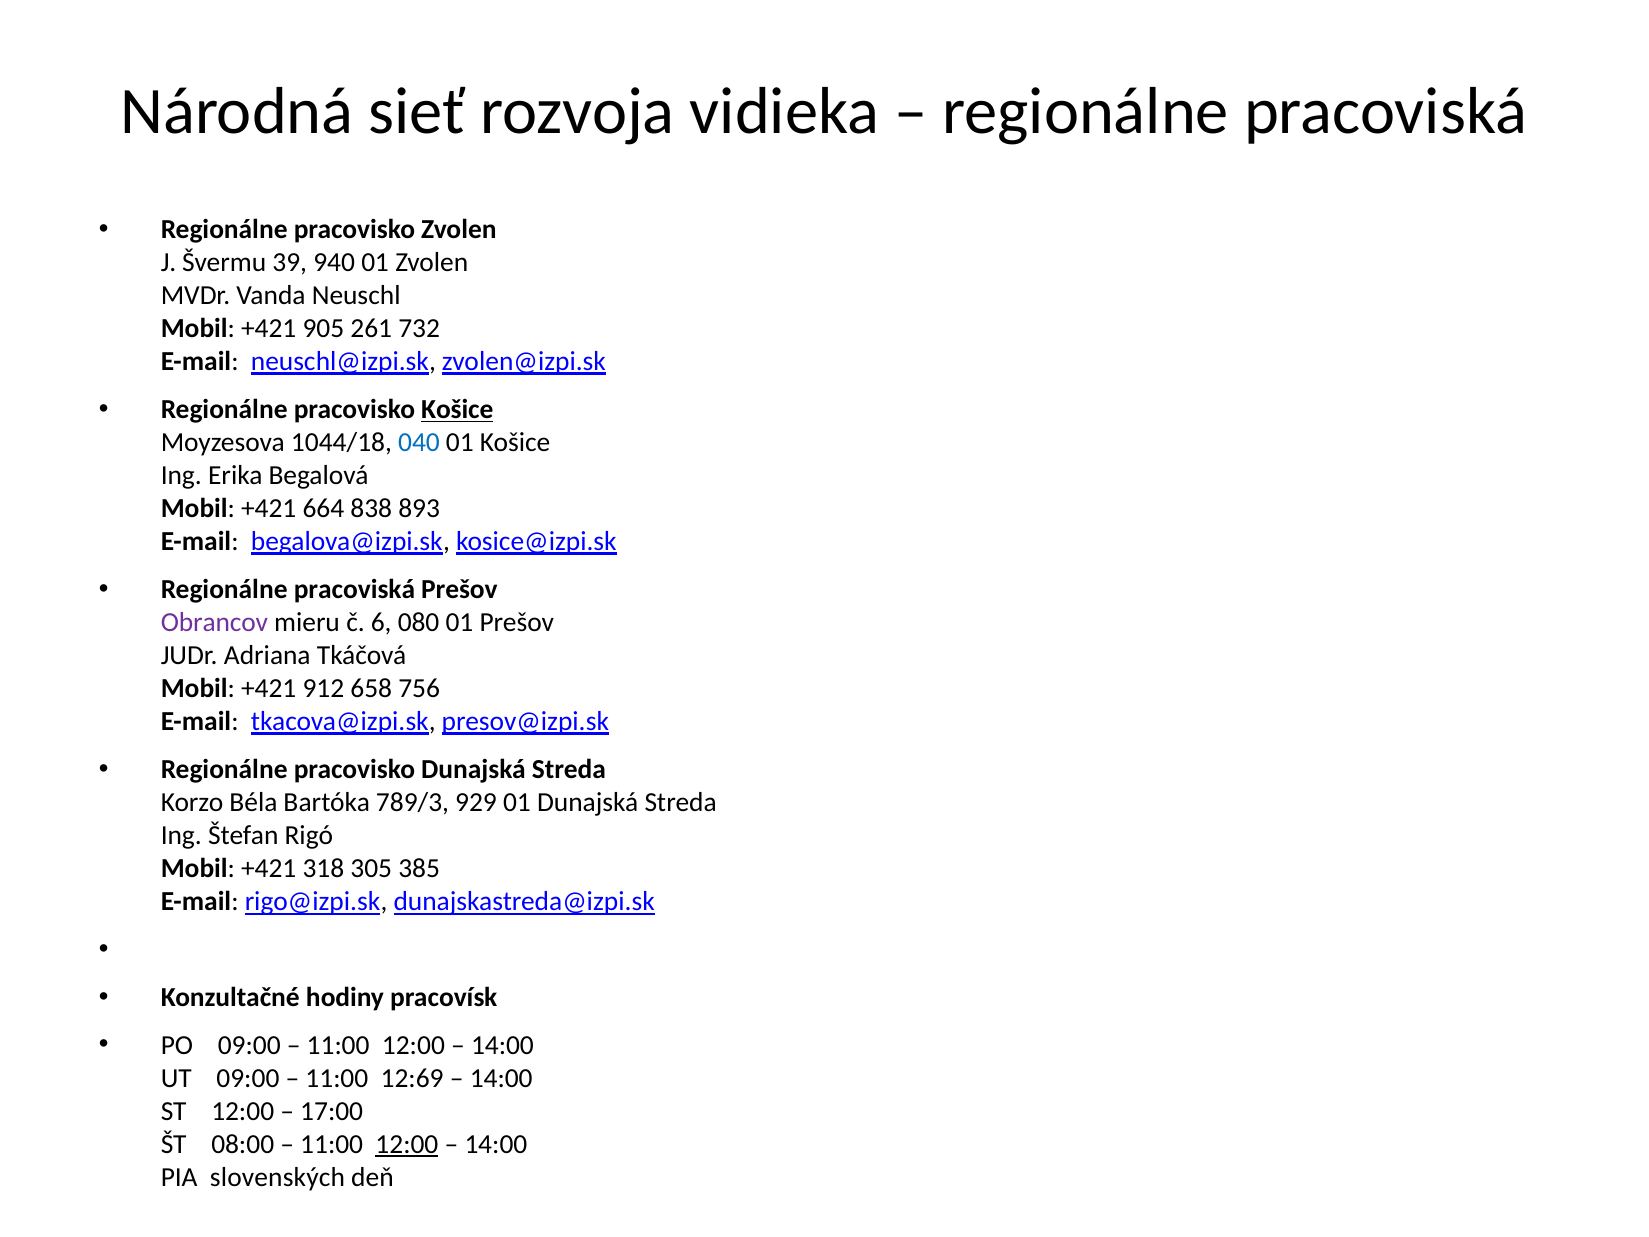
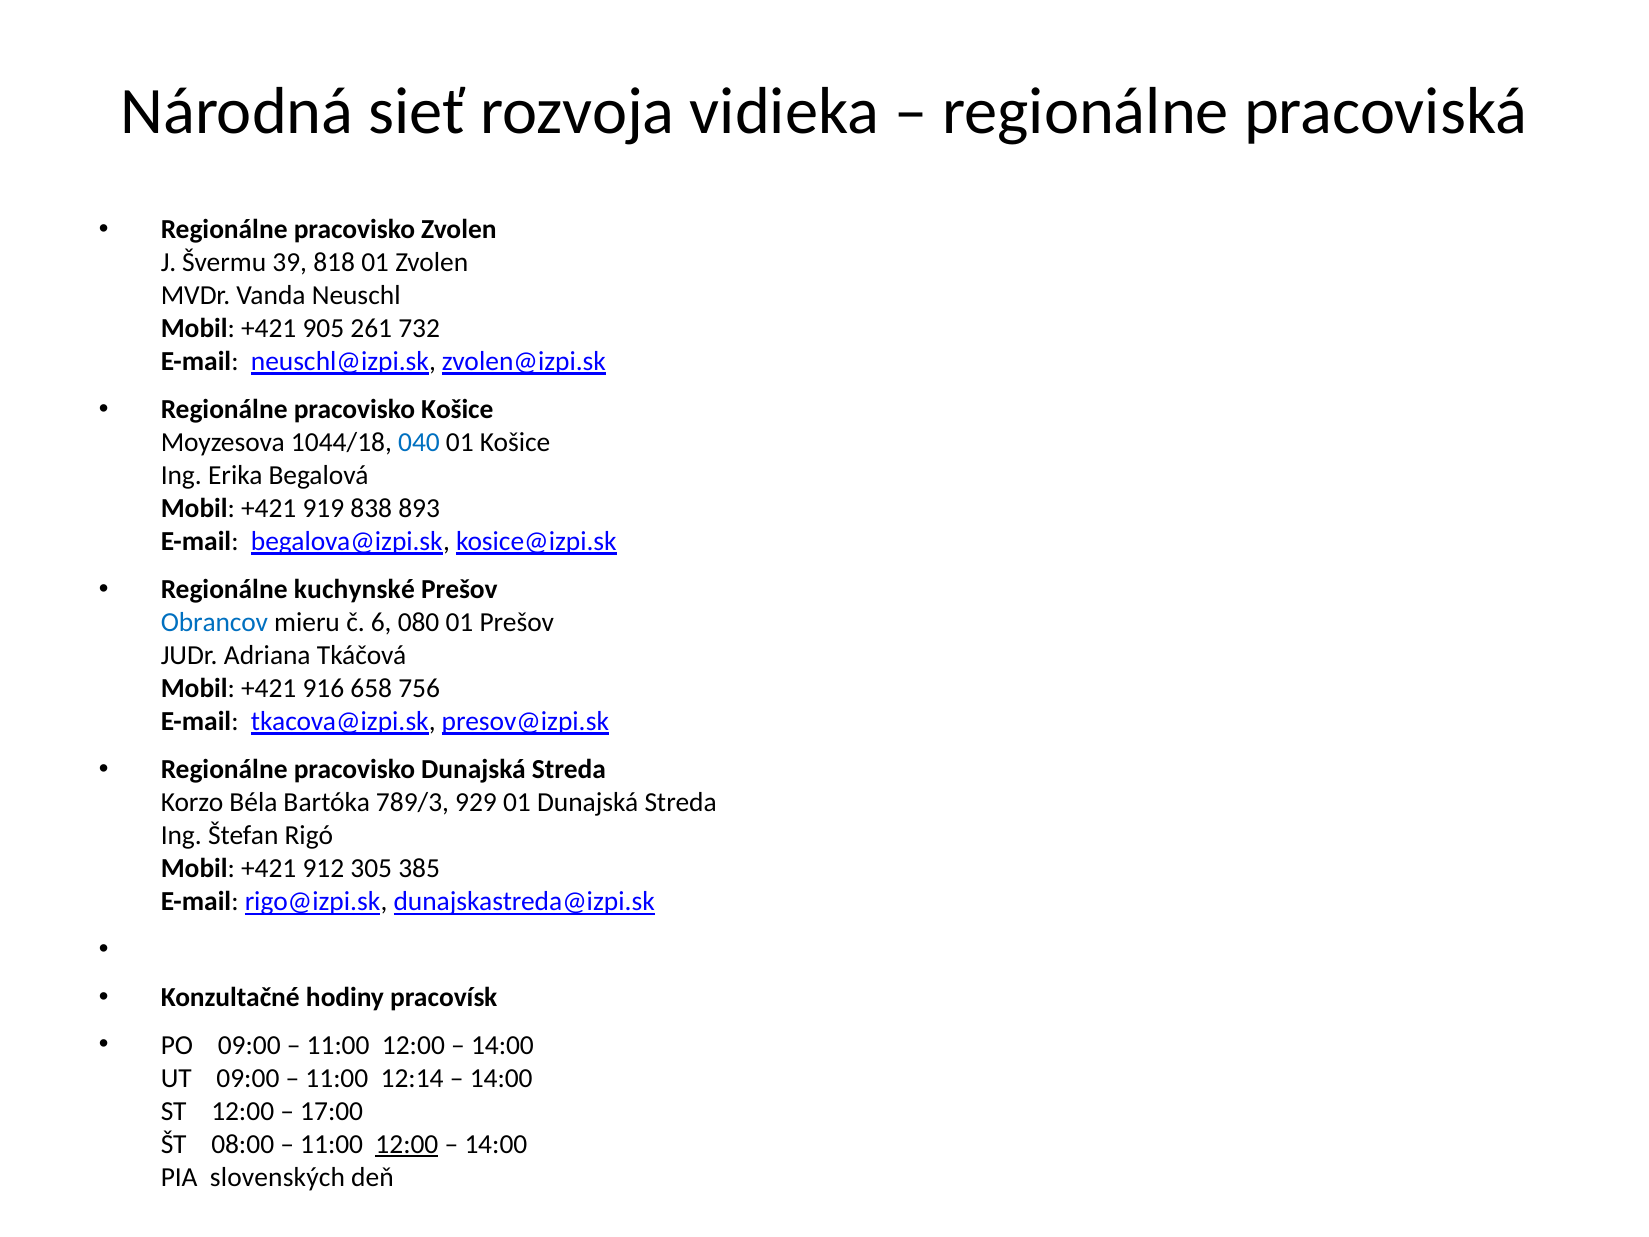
940: 940 -> 818 (334, 262)
Košice underline: present -> none (457, 410)
664: 664 -> 919 (323, 508)
pracoviská: pracoviská -> kuchynské (354, 590)
Obrancov colour: purple -> blue (214, 623)
912: 912 -> 916 (323, 689)
318: 318 -> 912 (323, 869)
12:69: 12:69 -> 12:14 (412, 1078)
